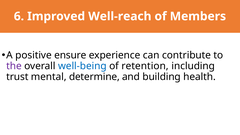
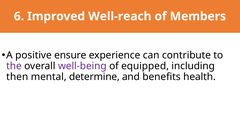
well-being colour: blue -> purple (82, 66)
retention: retention -> equipped (145, 66)
trust: trust -> then (17, 77)
building: building -> benefits (162, 77)
